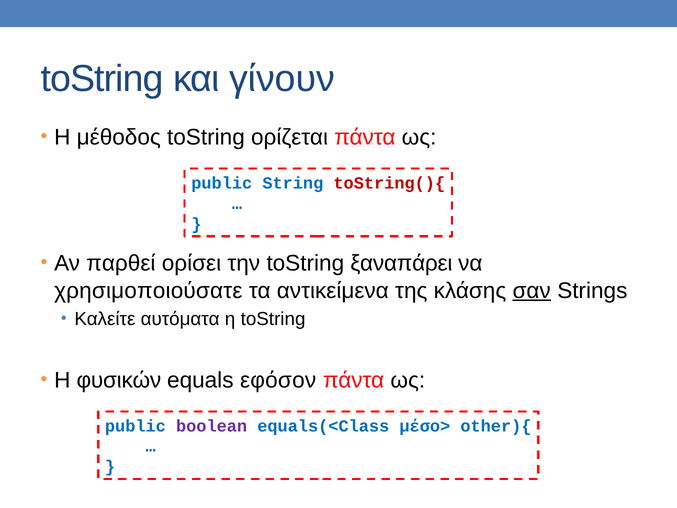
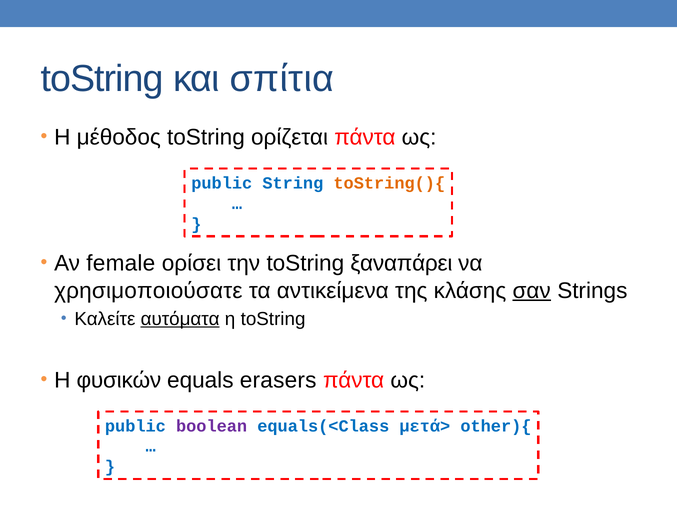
γίνουν: γίνουν -> σπίτια (282, 79)
toString(){ colour: red -> orange (389, 183)
παρθεί: παρθεί -> female (121, 263)
αυτόματα underline: none -> present (180, 319)
εφόσον: εφόσον -> erasers (278, 380)
μέσο>: μέσο> -> μετά> (425, 426)
